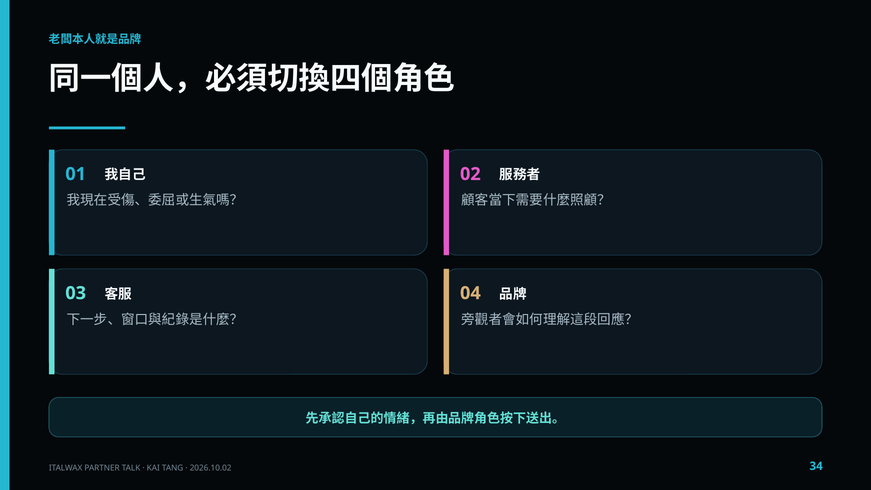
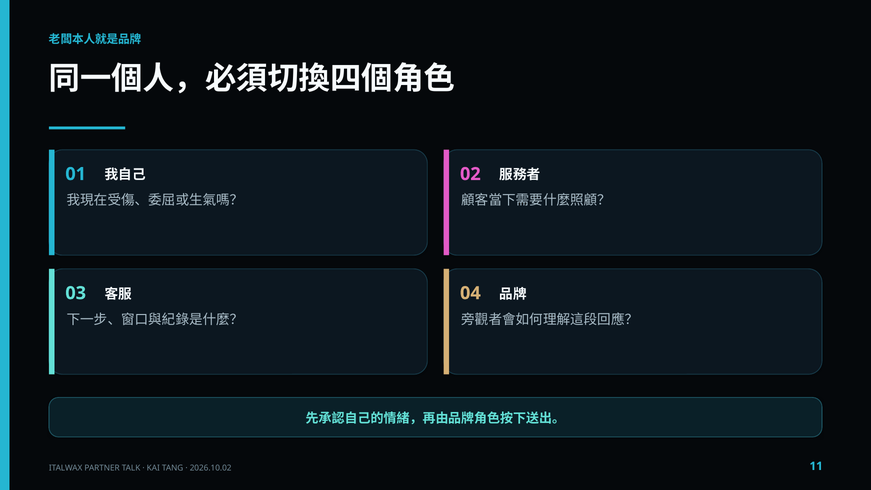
34: 34 -> 11 (816, 466)
